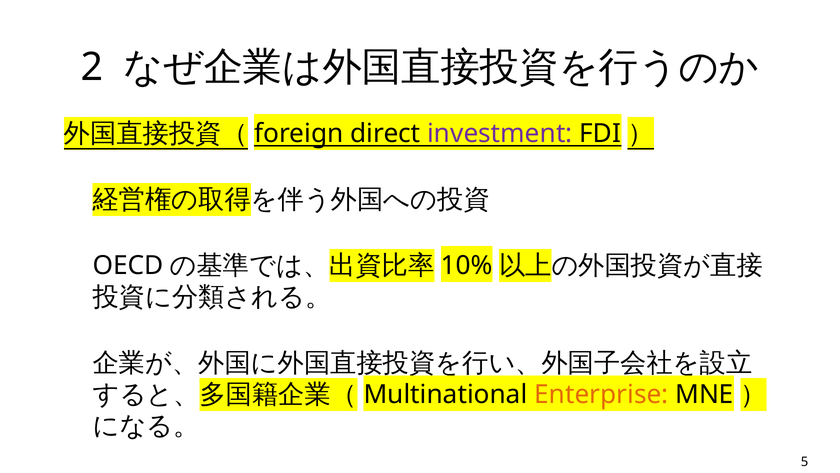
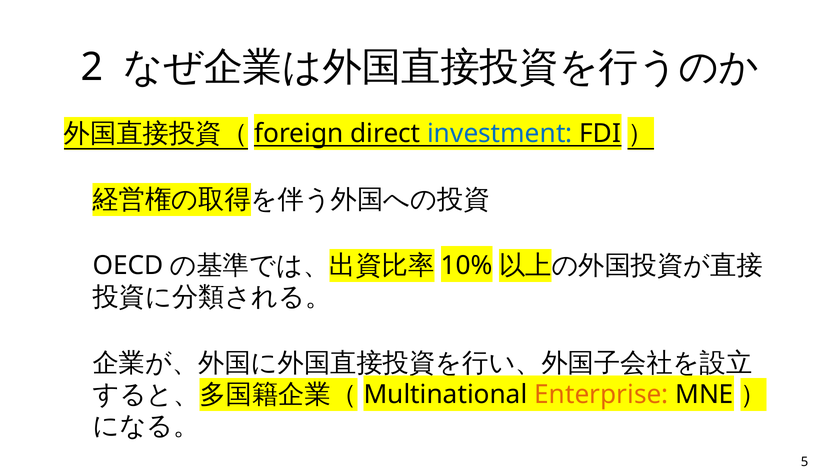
investment colour: purple -> blue (500, 133)
